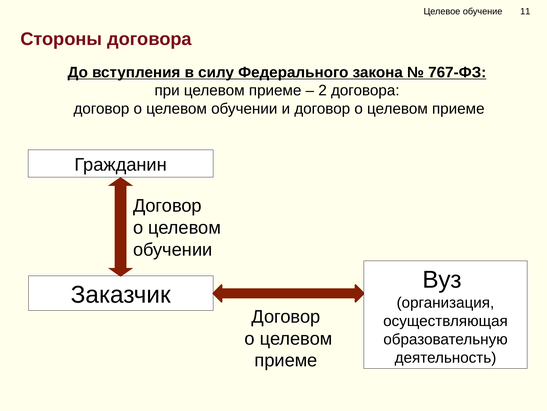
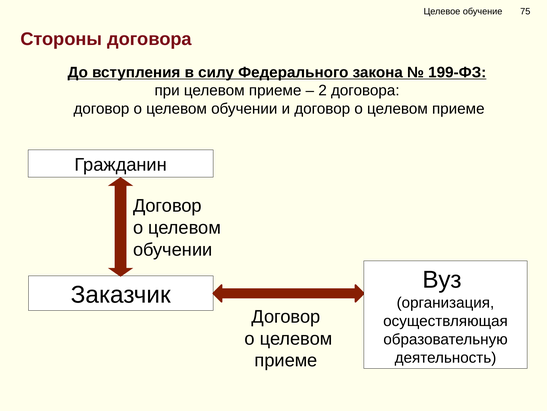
11: 11 -> 75 (525, 12)
767-ФЗ: 767-ФЗ -> 199-ФЗ (457, 72)
